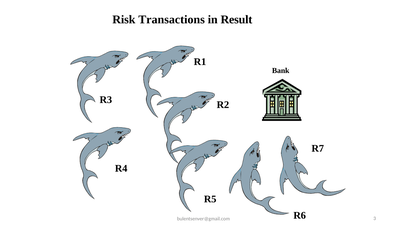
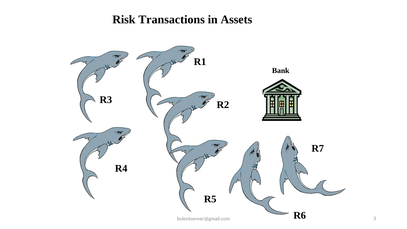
Result: Result -> Assets (236, 20)
